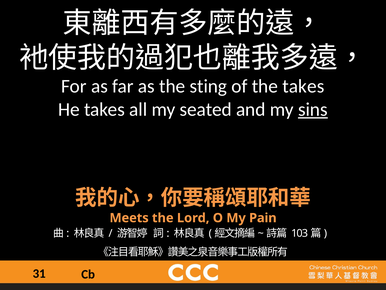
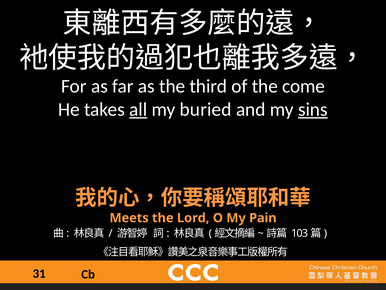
sting: sting -> third (208, 86)
the takes: takes -> come (303, 86)
all underline: none -> present (138, 109)
seated: seated -> buried (206, 109)
